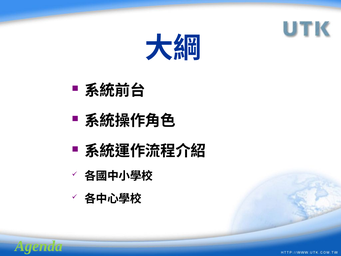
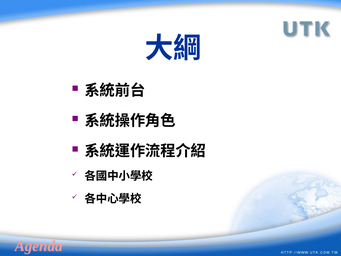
Agenda colour: light green -> pink (39, 246)
